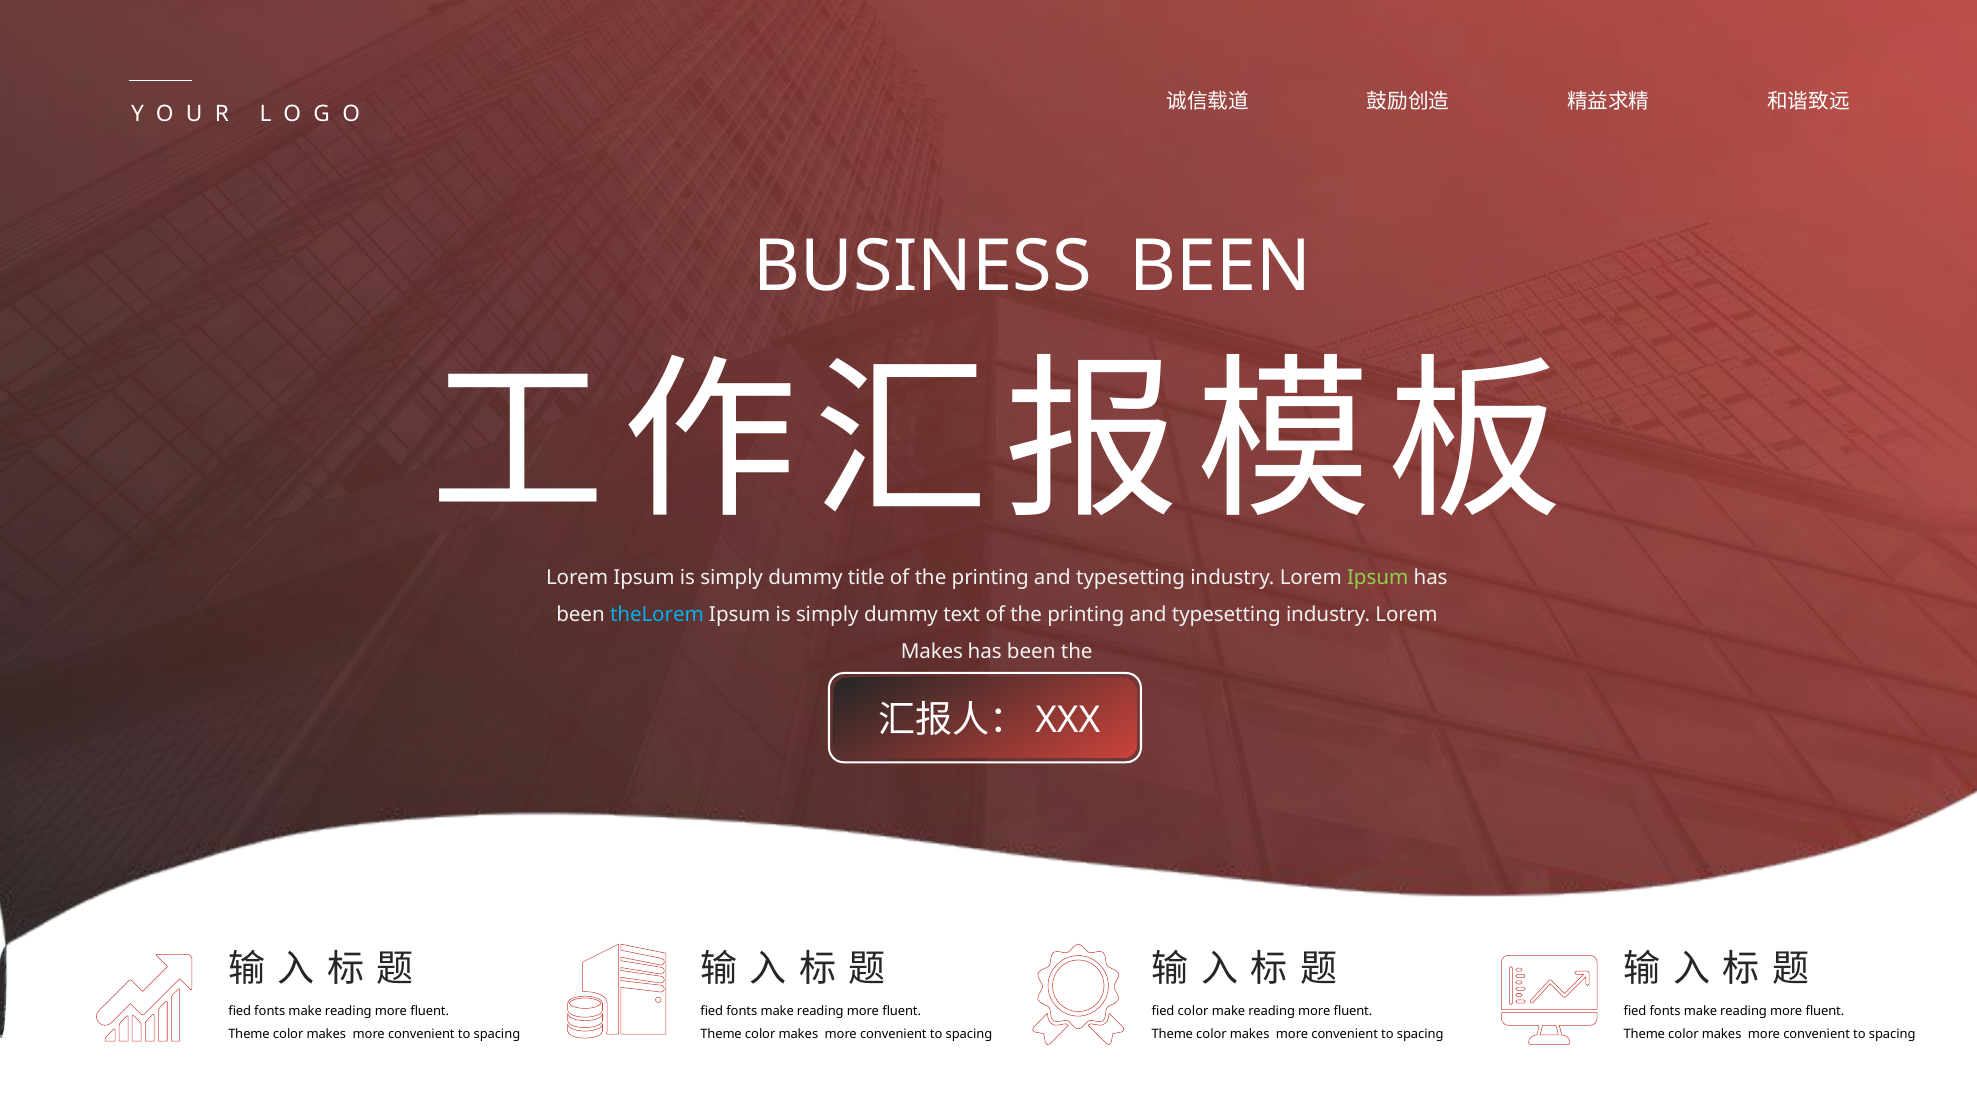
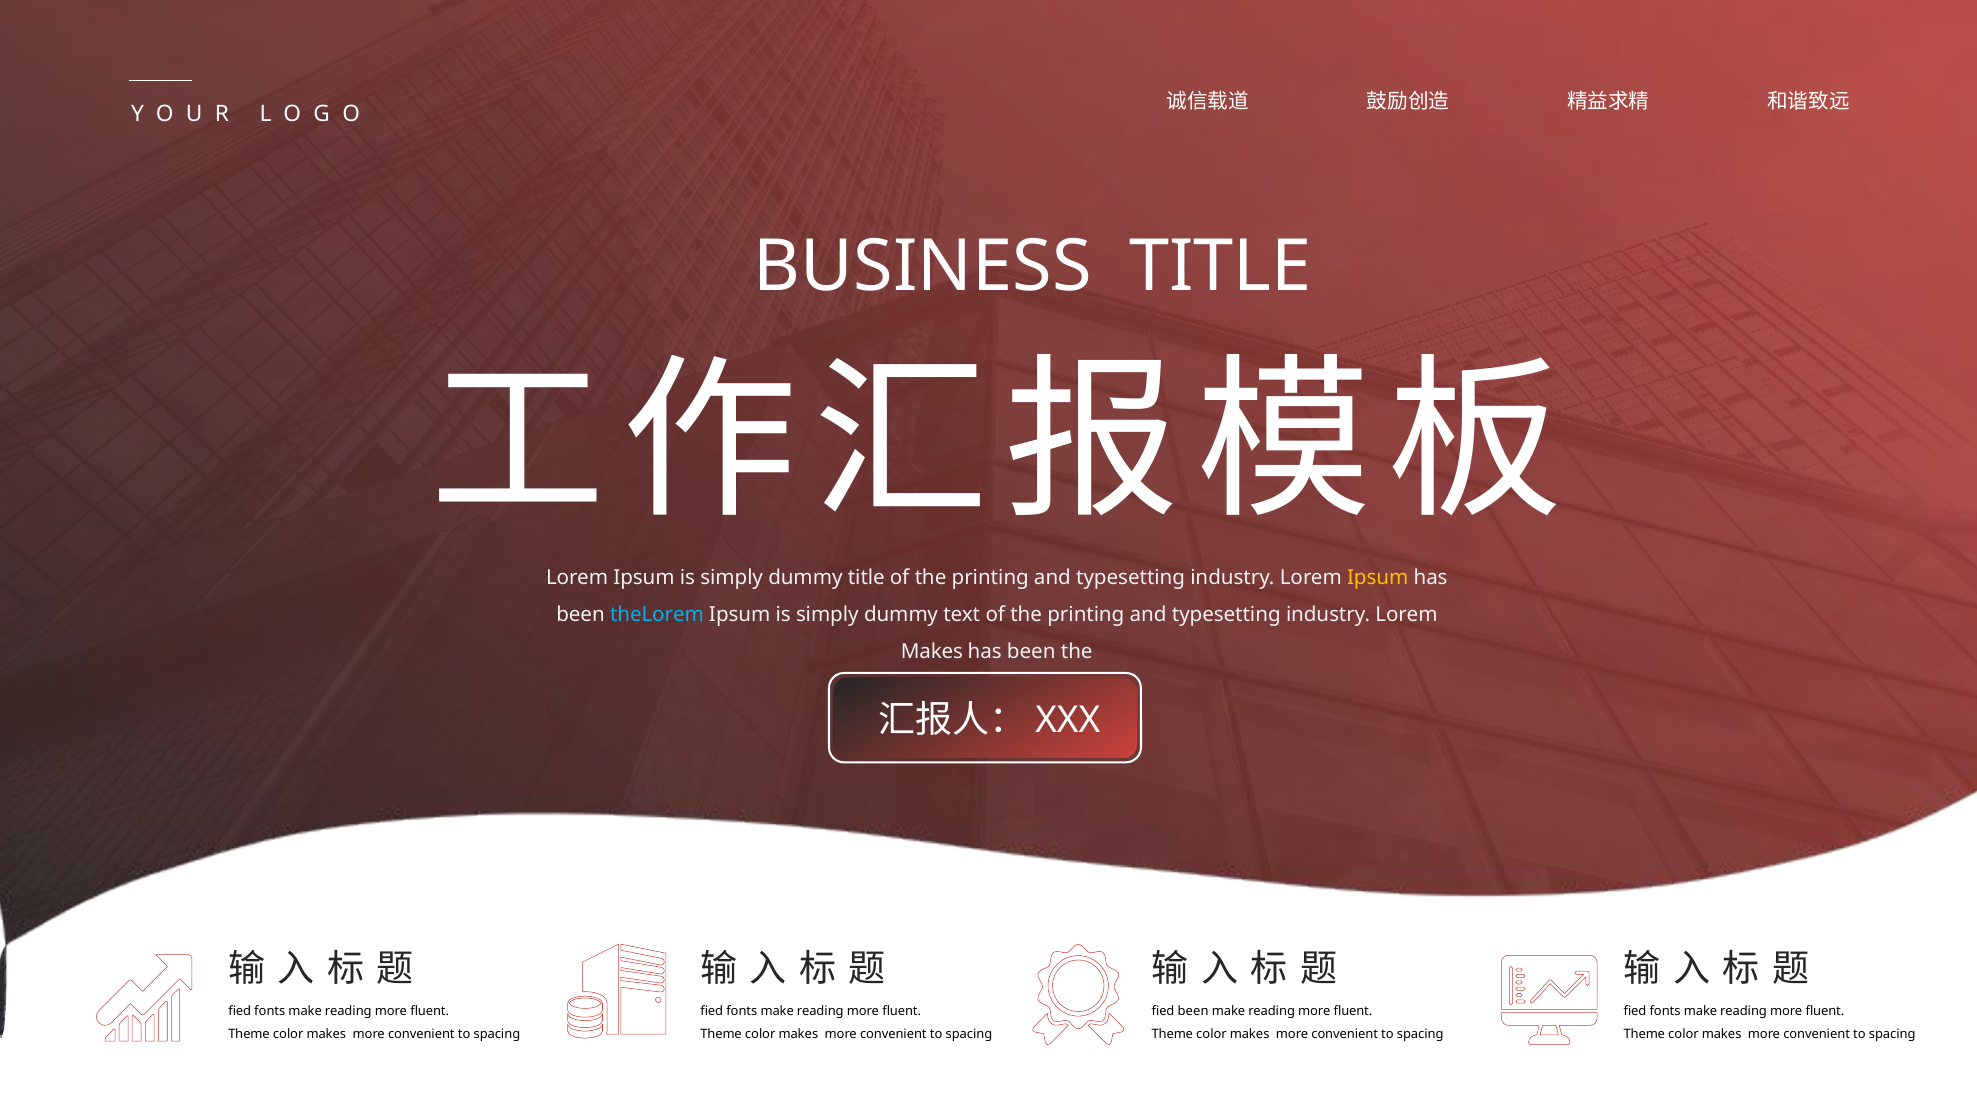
BUSINESS BEEN: BEEN -> TITLE (1220, 267)
Ipsum colour: light green -> yellow (1378, 578)
fied color: color -> been (1193, 1011)
